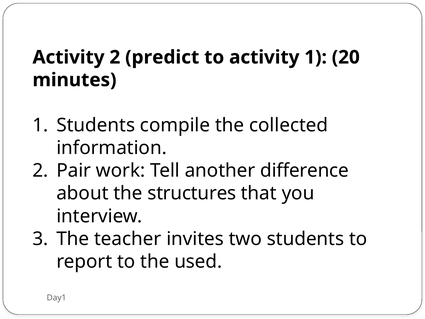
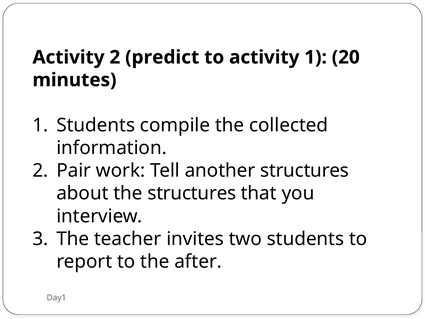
another difference: difference -> structures (305, 171)
used: used -> after (198, 261)
